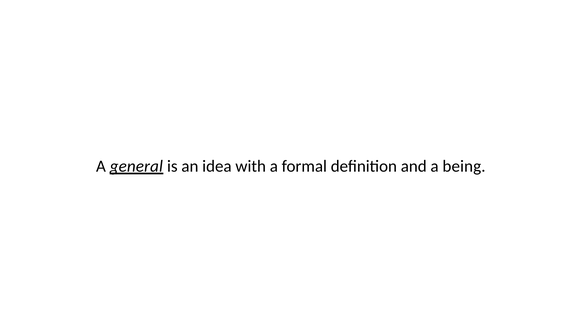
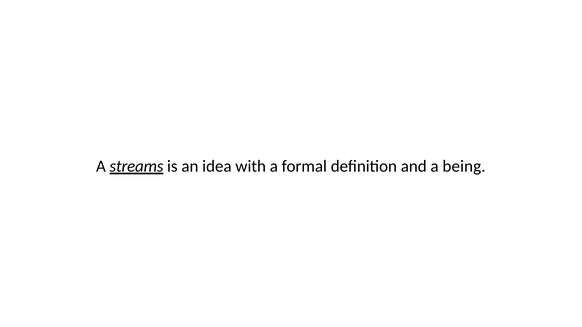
general: general -> streams (137, 166)
